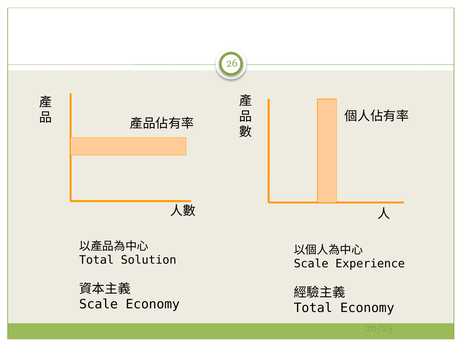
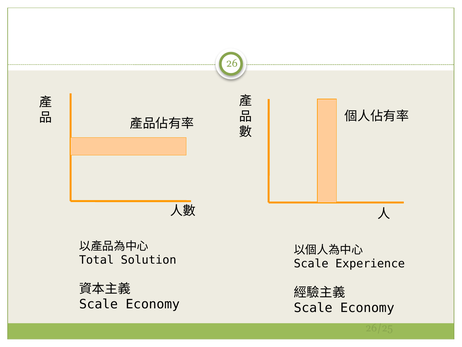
Total: Total -> Scale (313, 307)
